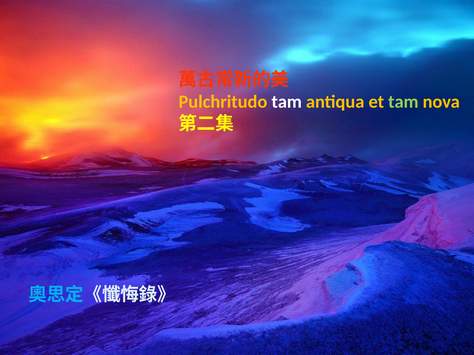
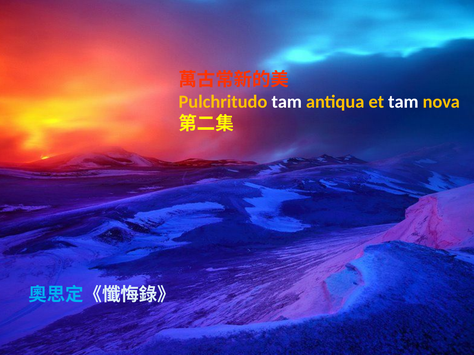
tam colour: light green -> white (403, 102)
